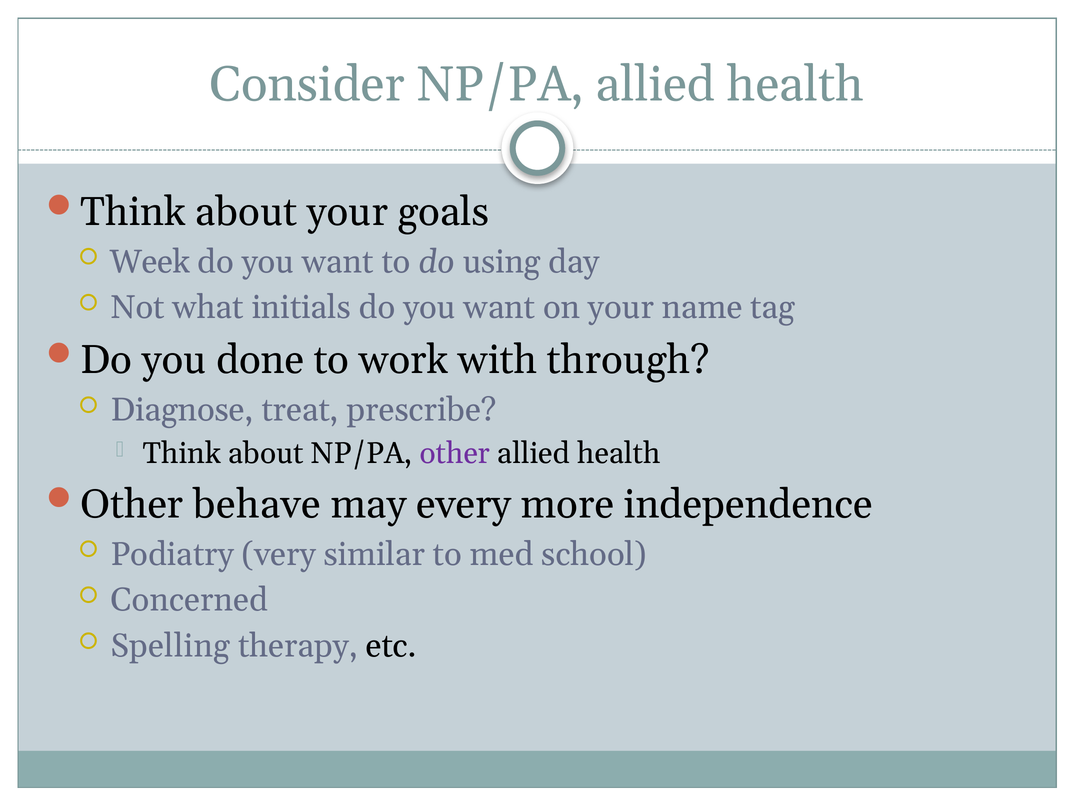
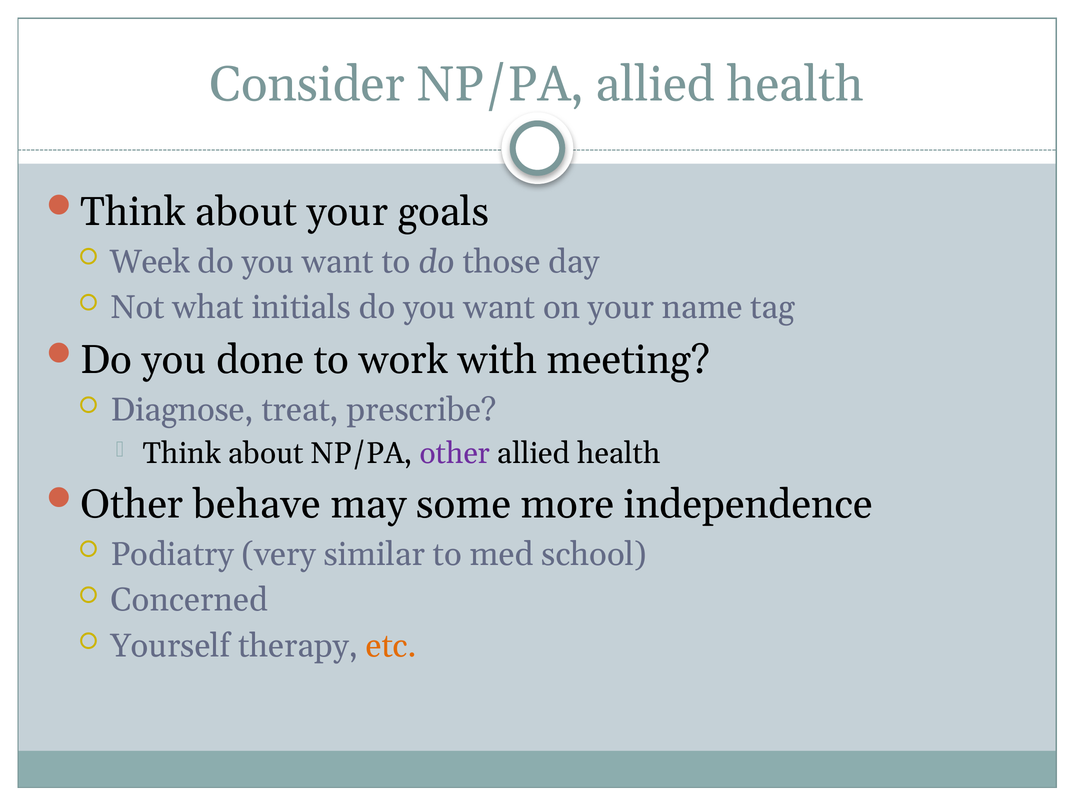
using: using -> those (502, 262)
through: through -> meeting (628, 360)
every: every -> some (464, 504)
Spelling: Spelling -> Yourself (170, 646)
etc colour: black -> orange (391, 646)
